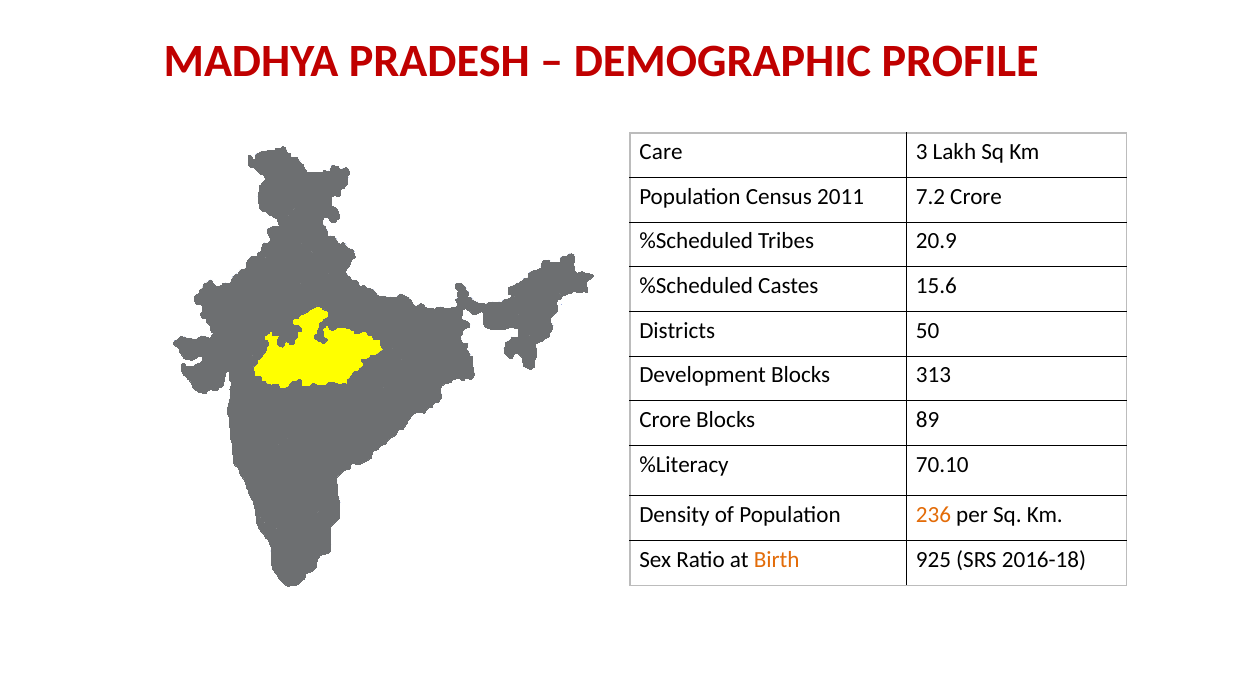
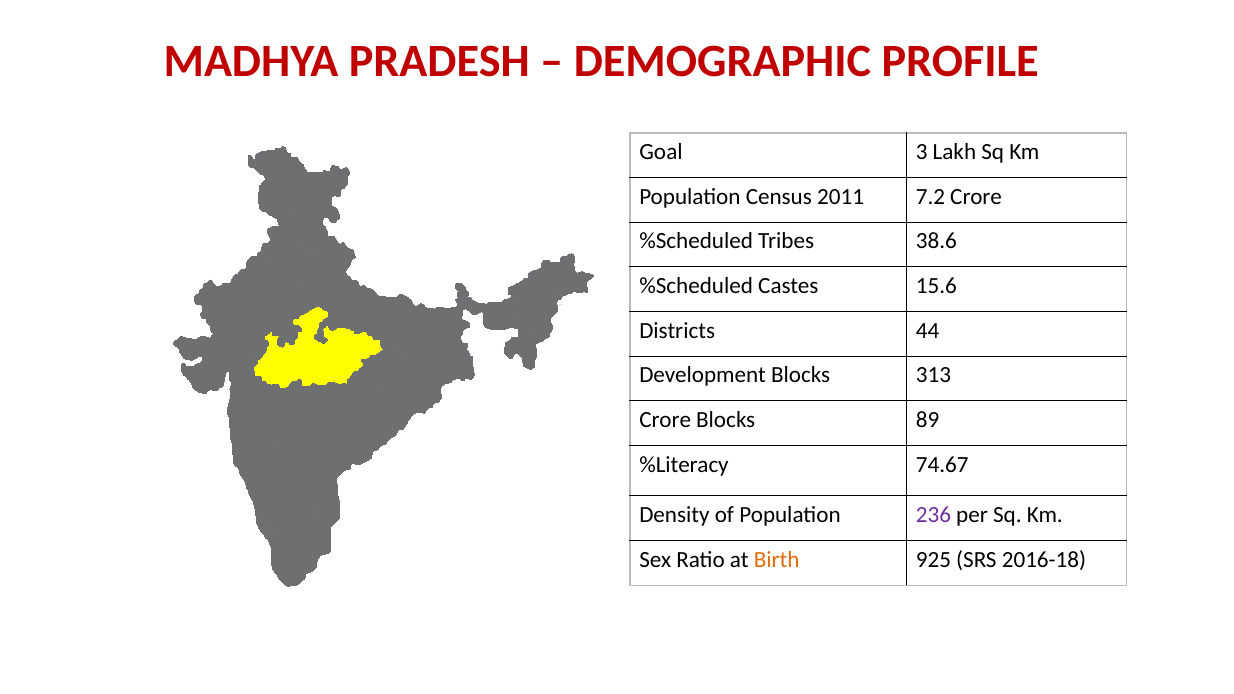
Care: Care -> Goal (661, 152)
20.9: 20.9 -> 38.6 (936, 241)
50: 50 -> 44 (928, 331)
70.10: 70.10 -> 74.67 (942, 465)
236 colour: orange -> purple (933, 515)
